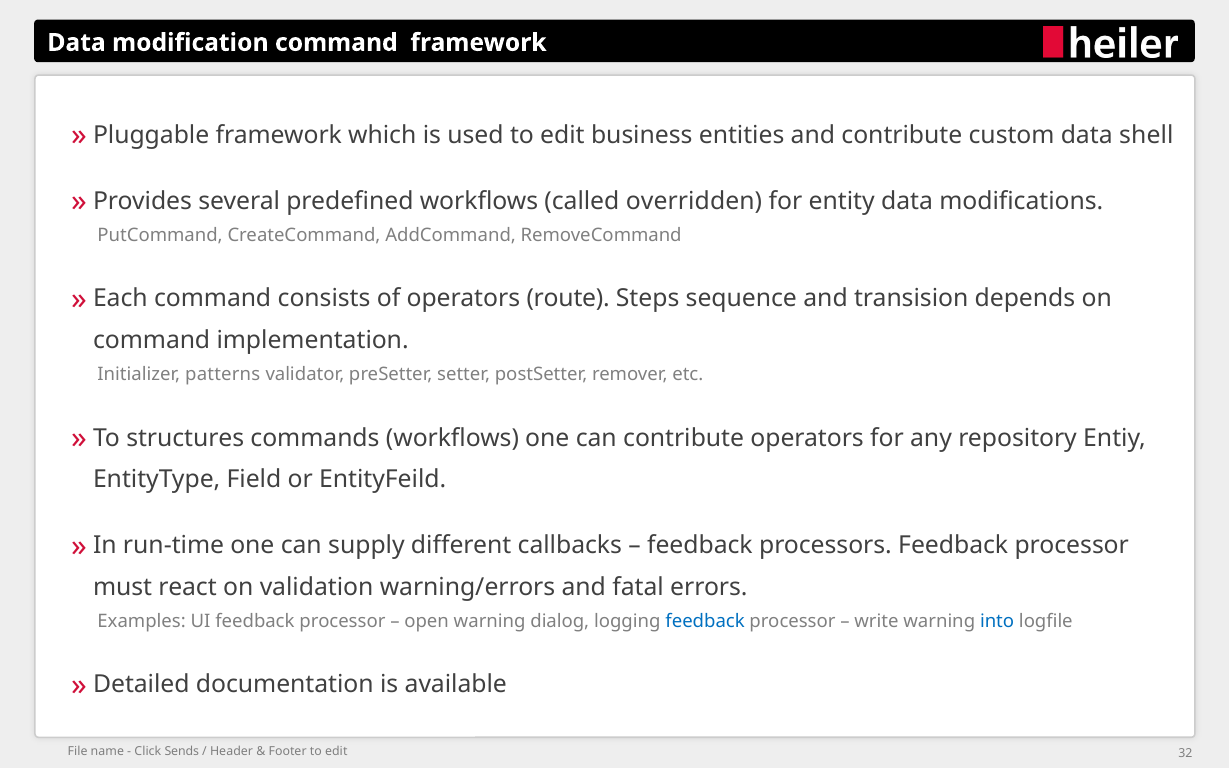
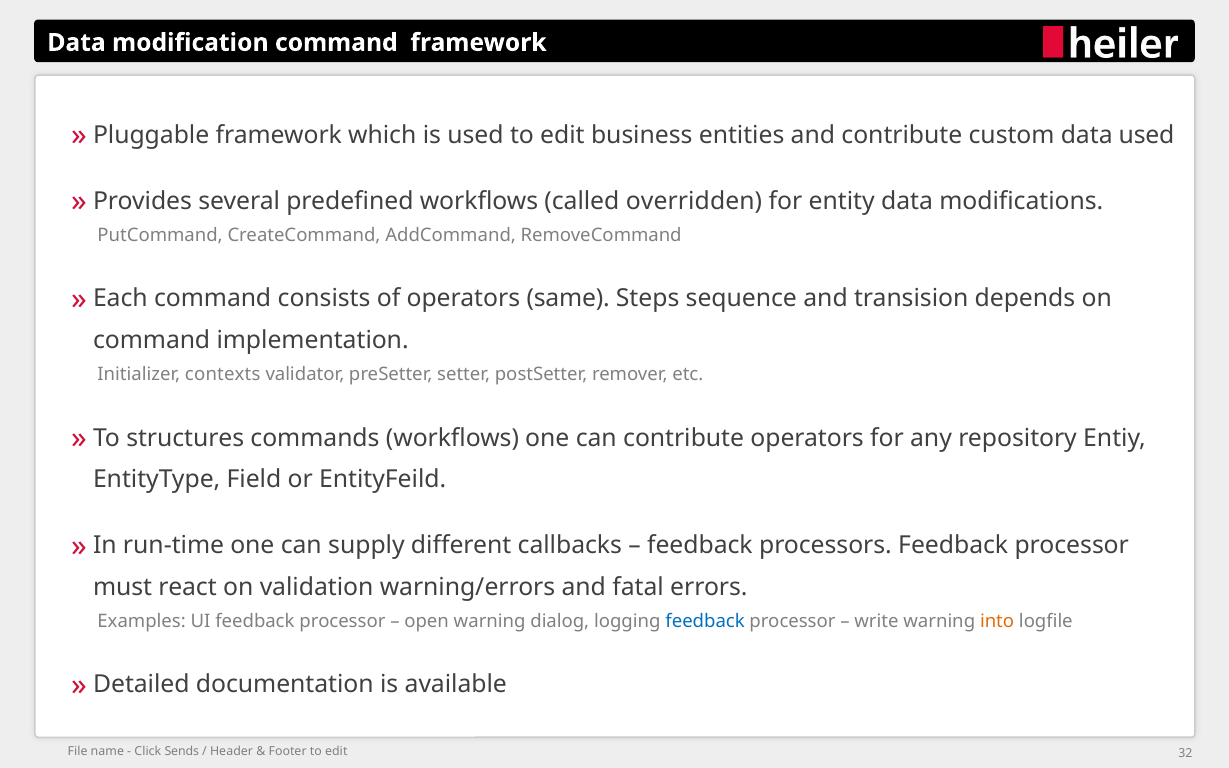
data shell: shell -> used (1147, 135)
route: route -> same (568, 299)
patterns: patterns -> contexts (223, 375)
into colour: blue -> orange (997, 622)
